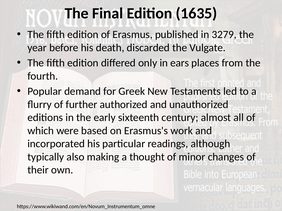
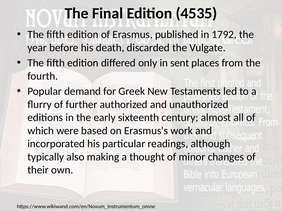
1635: 1635 -> 4535 (196, 13)
3279: 3279 -> 1792 (224, 35)
ears: ears -> sent (180, 63)
